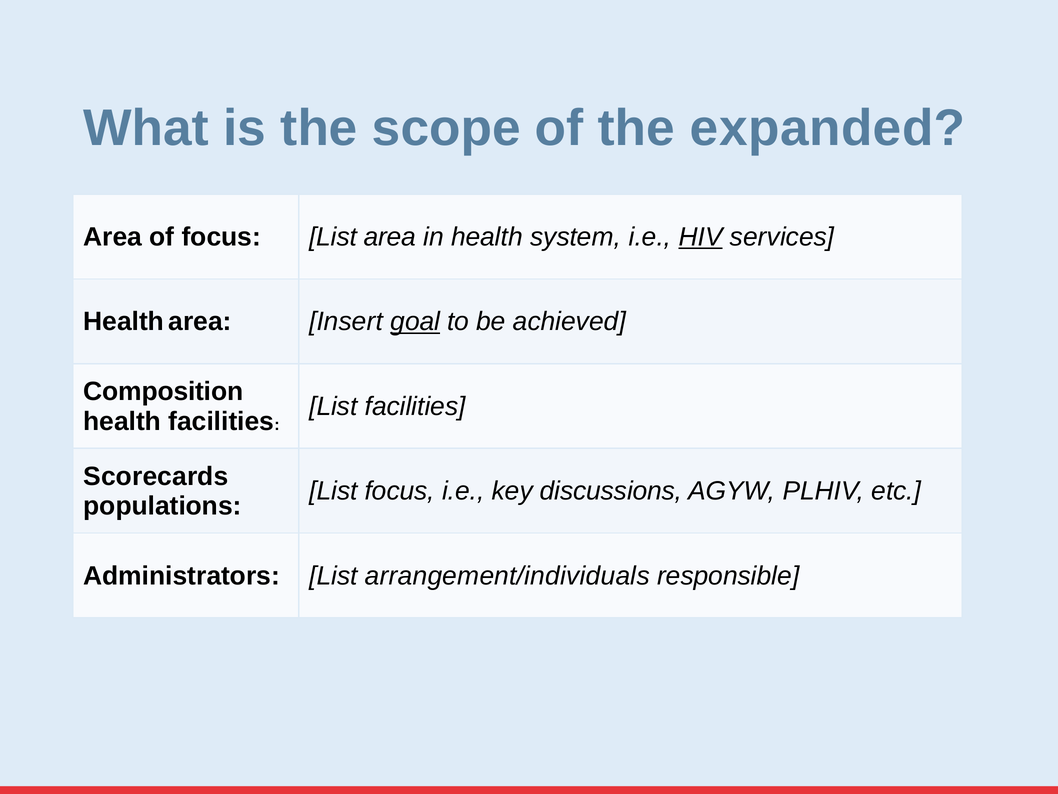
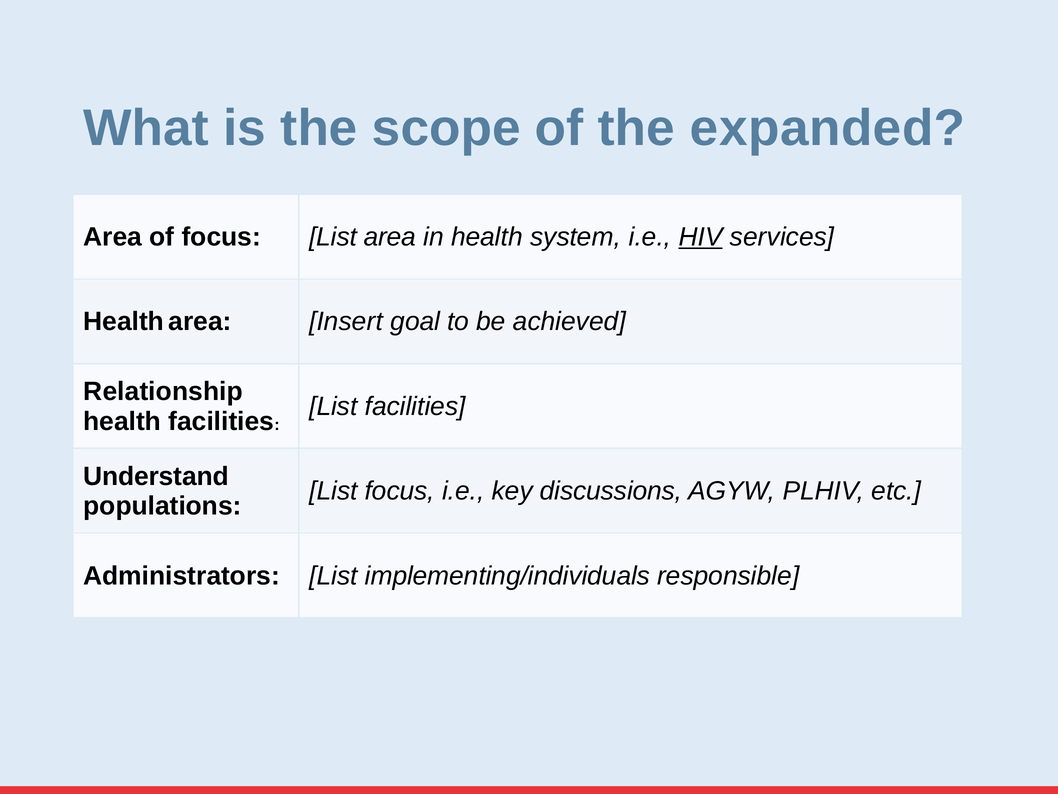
goal underline: present -> none (415, 322)
Composition: Composition -> Relationship (163, 391)
Scorecards: Scorecards -> Understand (156, 476)
arrangement/individuals: arrangement/individuals -> implementing/individuals (507, 575)
